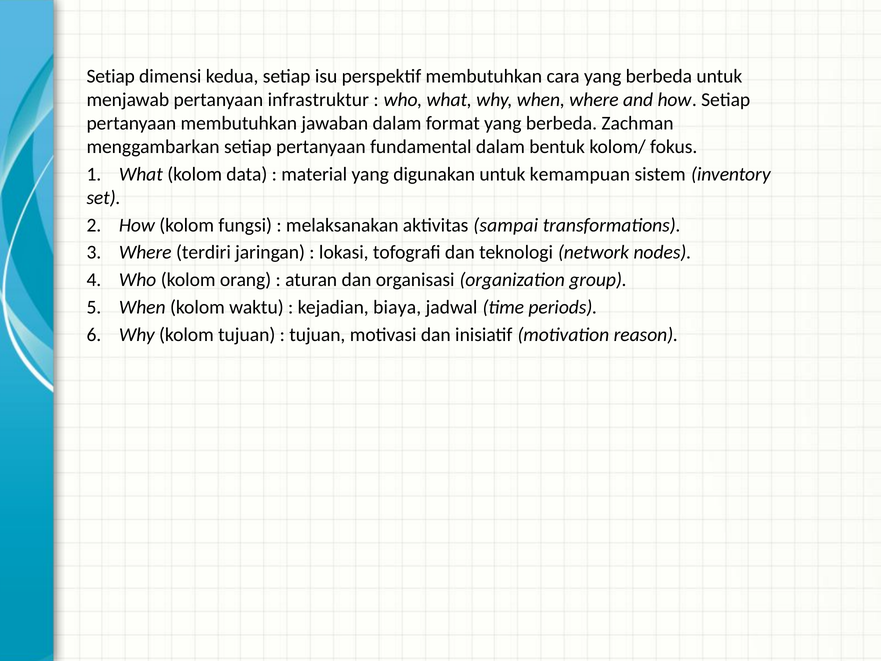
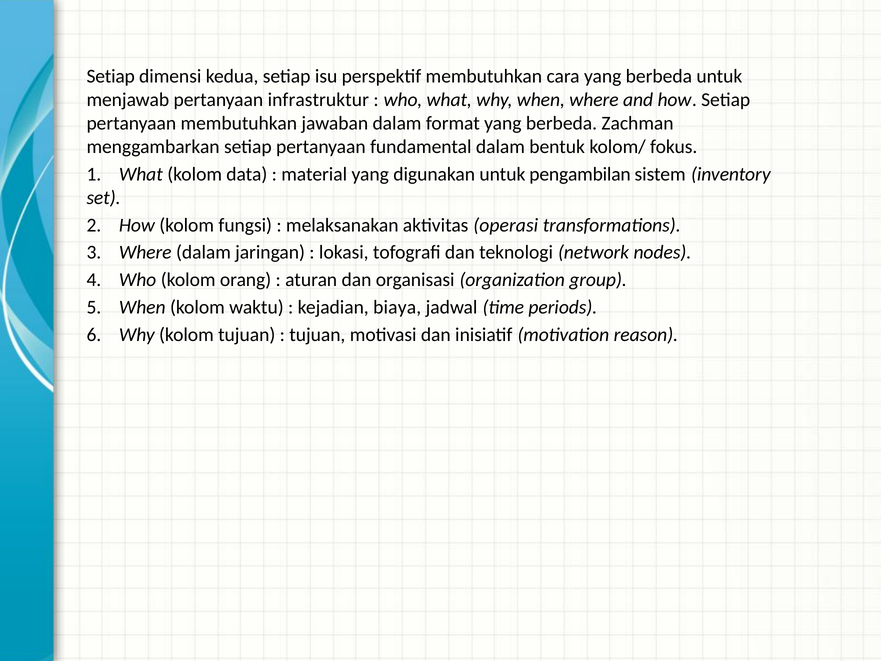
kemampuan: kemampuan -> pengambilan (580, 174)
sampai: sampai -> operasi (506, 225)
Where terdiri: terdiri -> dalam (203, 252)
